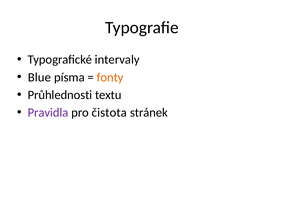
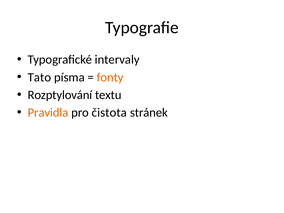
Blue: Blue -> Tato (39, 77)
Průhlednosti: Průhlednosti -> Rozptylování (60, 95)
Pravidla colour: purple -> orange (48, 113)
